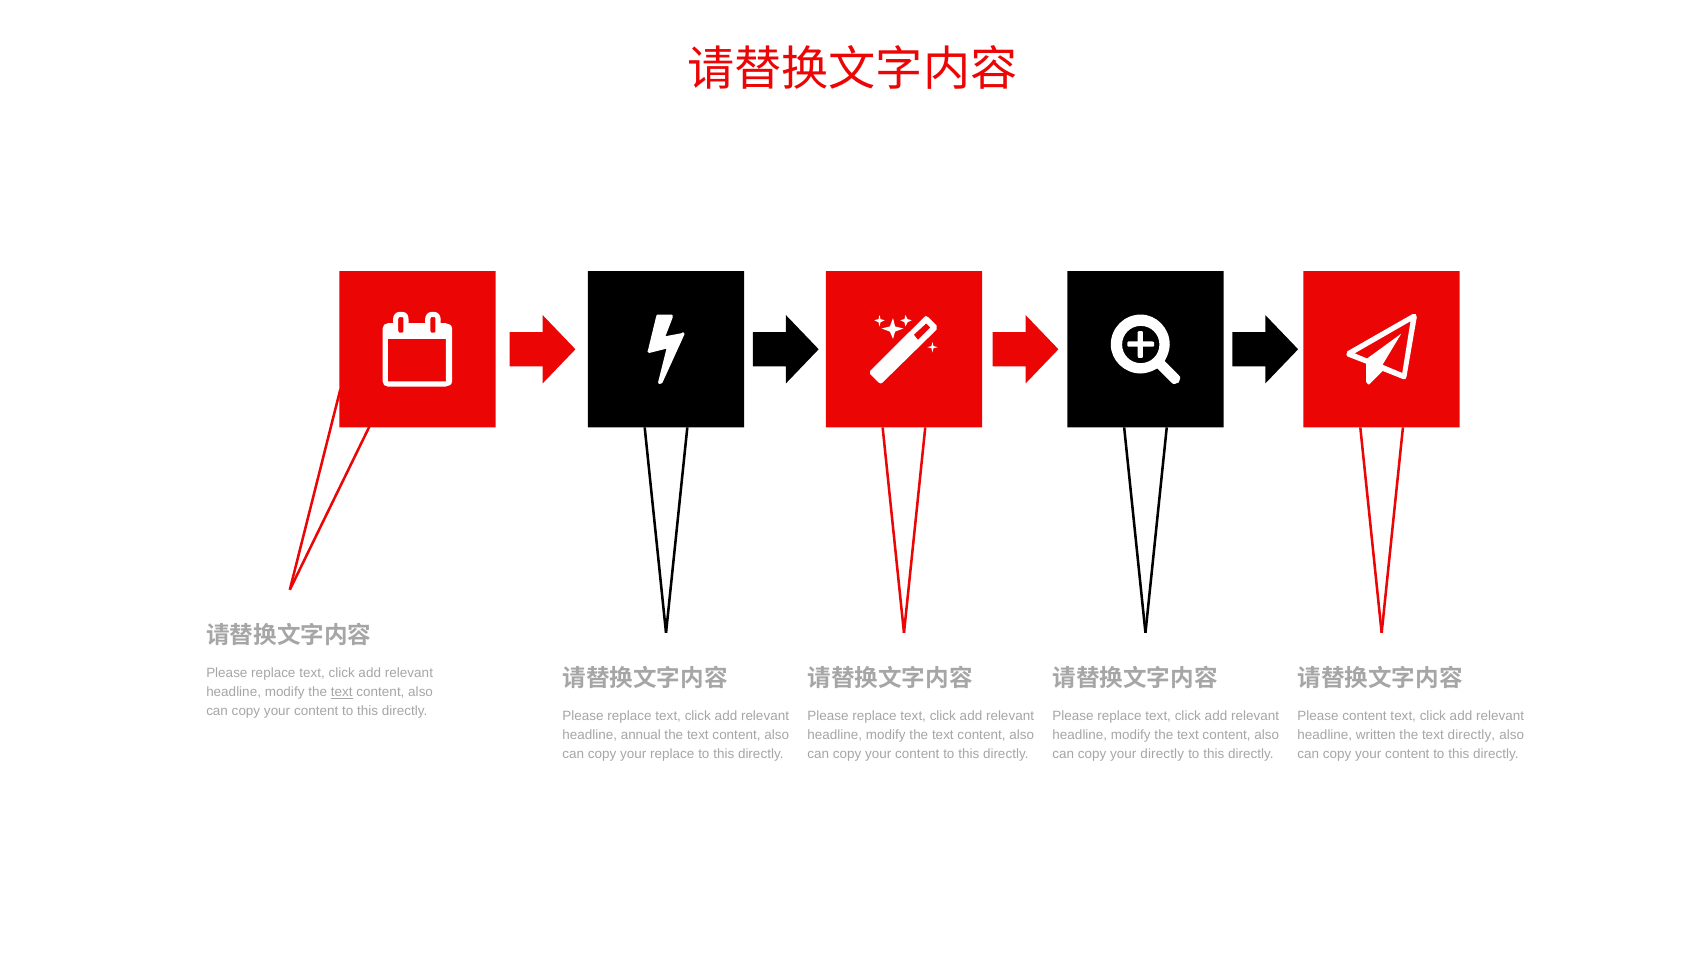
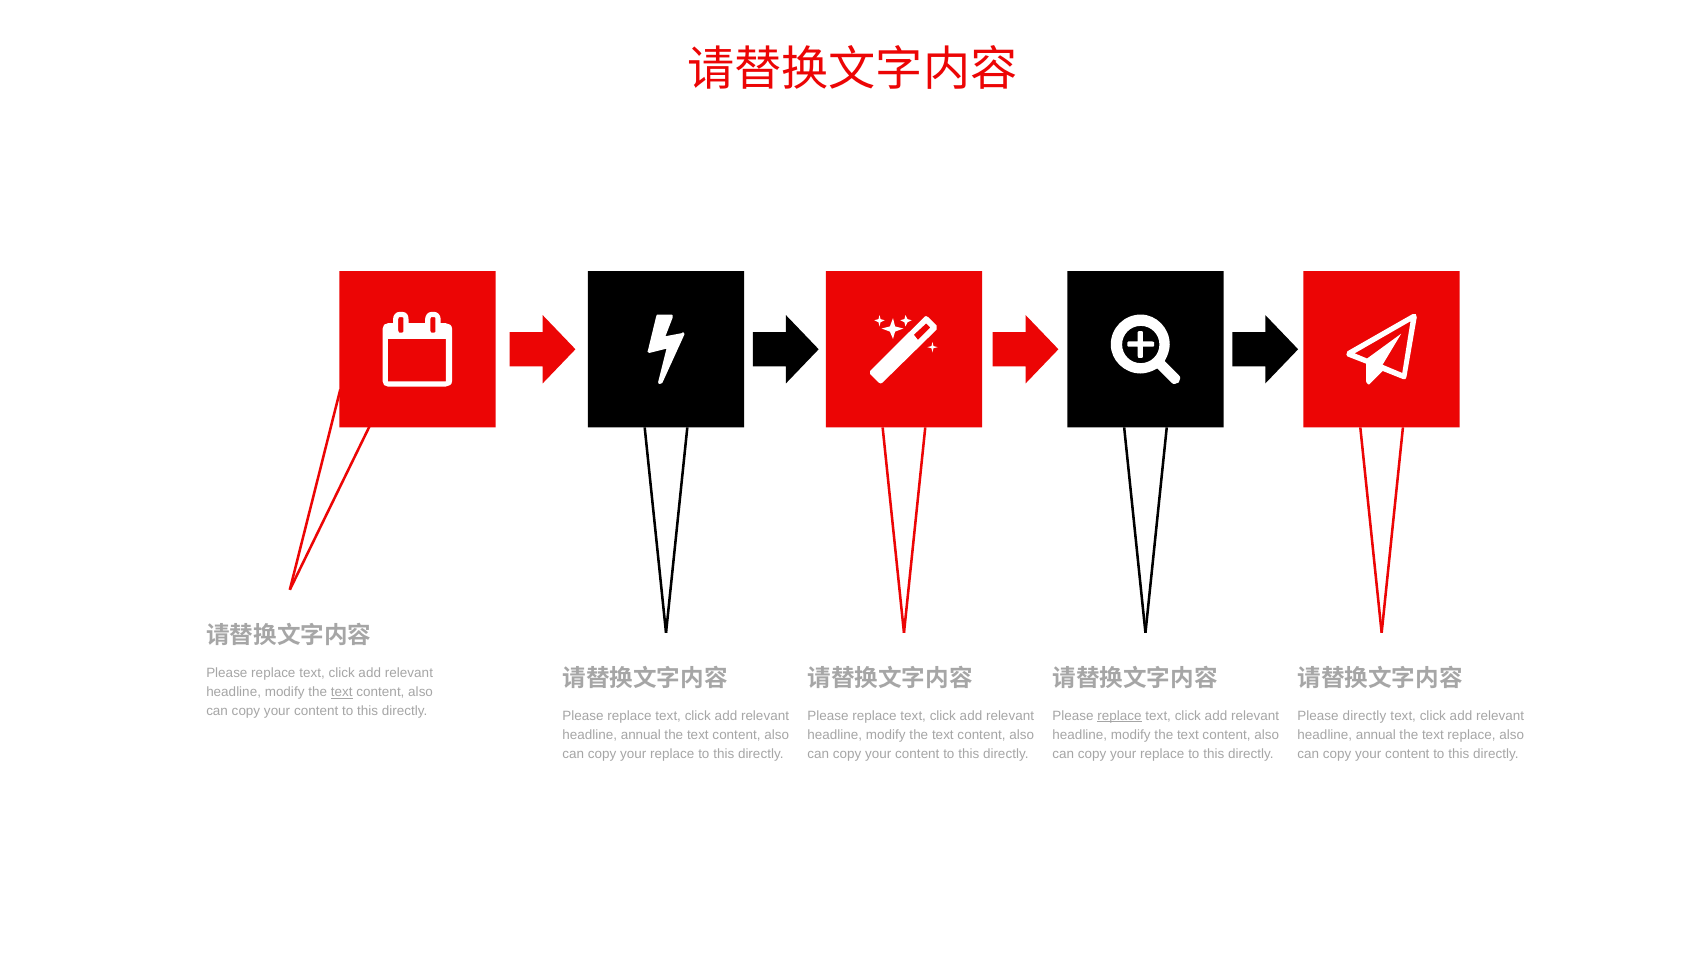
replace underline: none -> present (1120, 716)
Please content: content -> directly (1364, 716)
written: written -> annual (1376, 735)
text directly: directly -> replace (1472, 735)
directly: directly -> replace (1162, 755)
